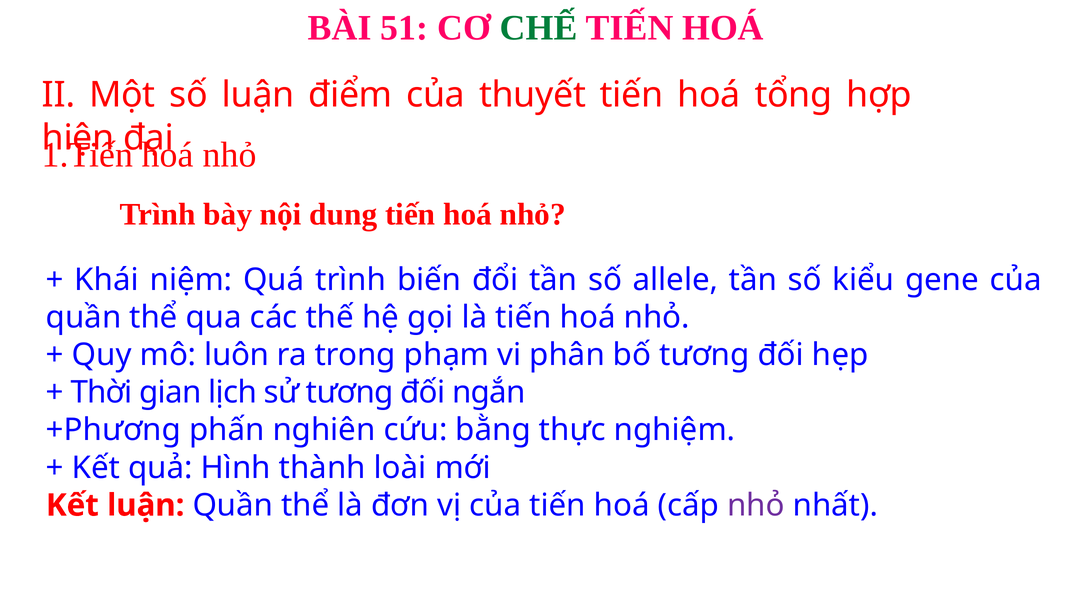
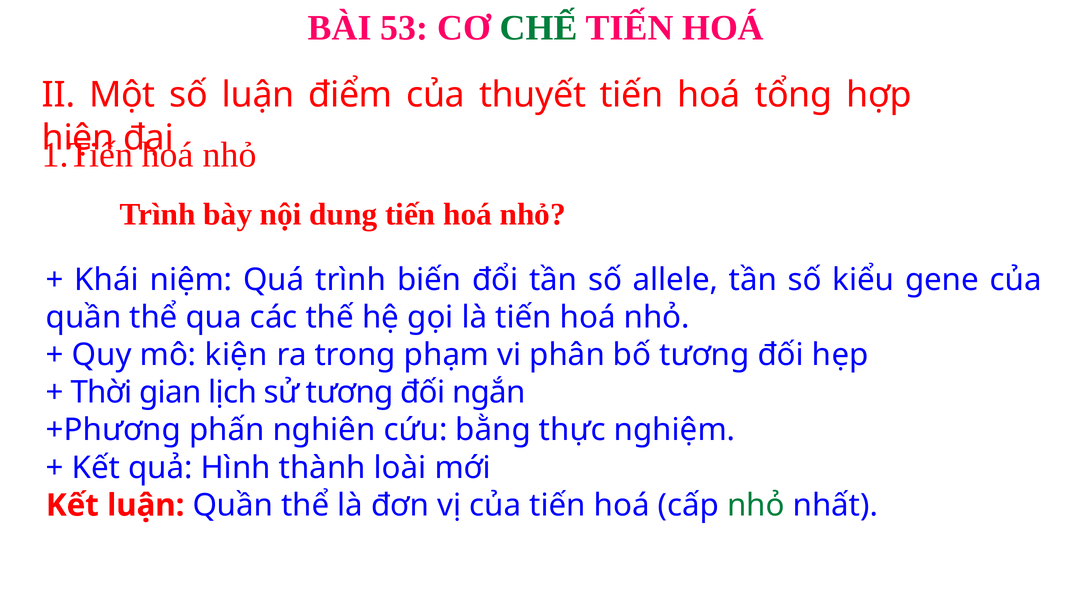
51: 51 -> 53 (404, 28)
luôn: luôn -> kiện (236, 355)
nhỏ colour: purple -> green (756, 505)
